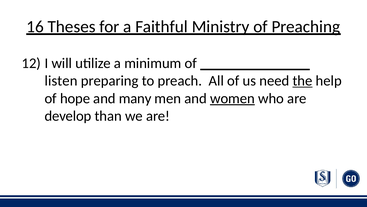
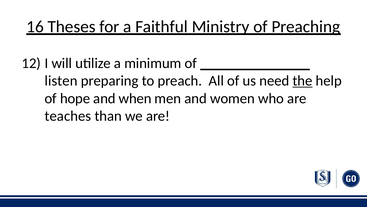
many: many -> when (135, 98)
women underline: present -> none (232, 98)
develop: develop -> teaches (68, 116)
